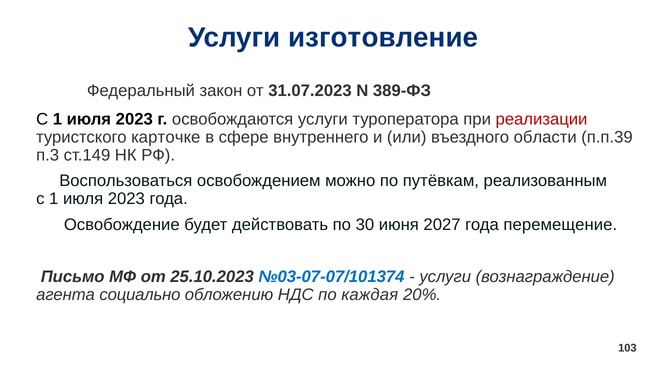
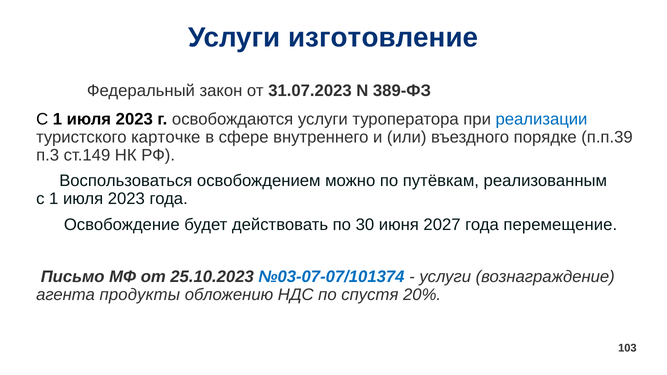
реализации colour: red -> blue (541, 119)
области: области -> порядке (545, 137)
социально: социально -> продукты (140, 295)
каждая: каждая -> спустя (370, 295)
